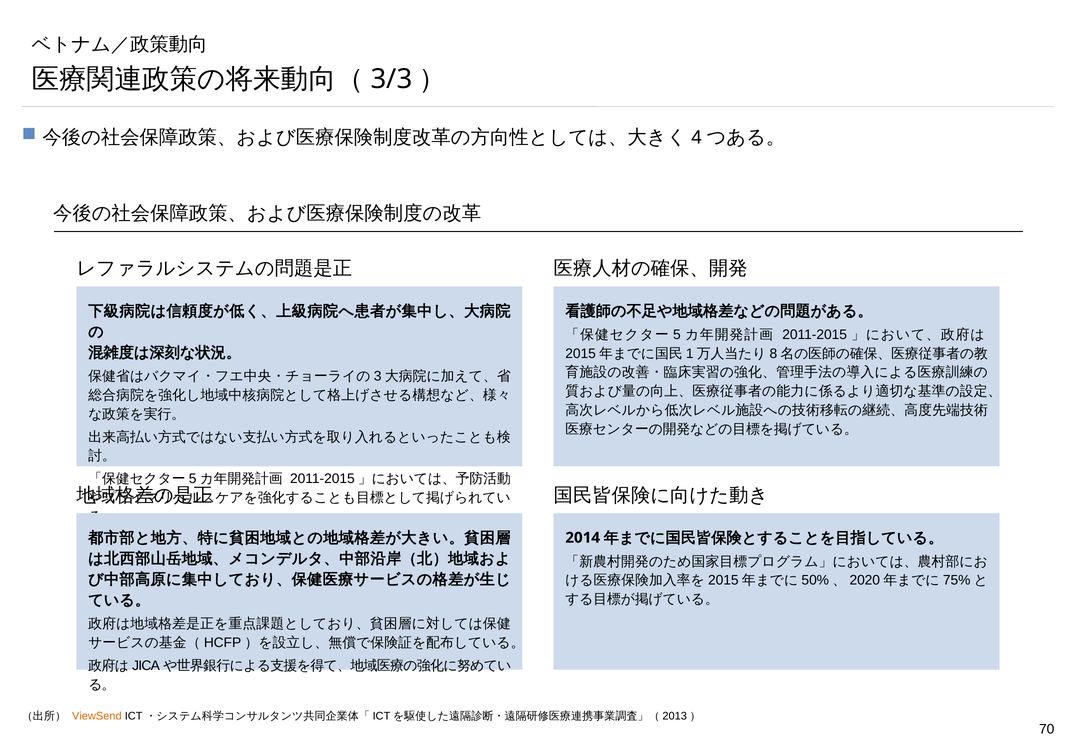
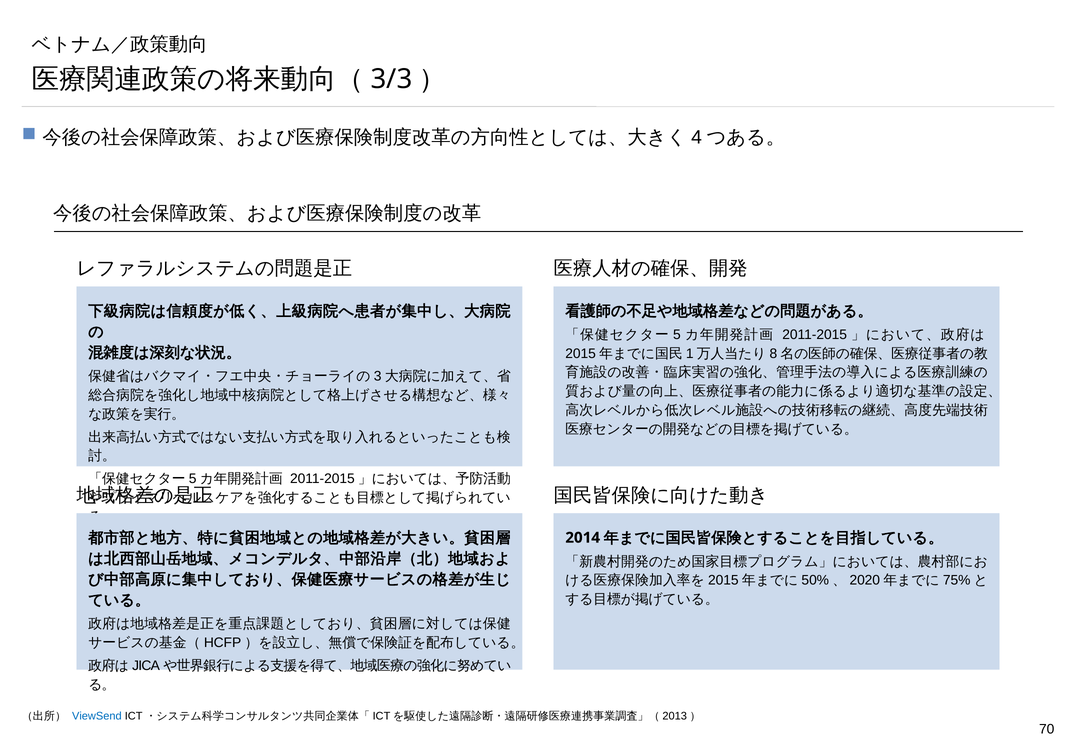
ViewSend colour: orange -> blue (97, 716)
